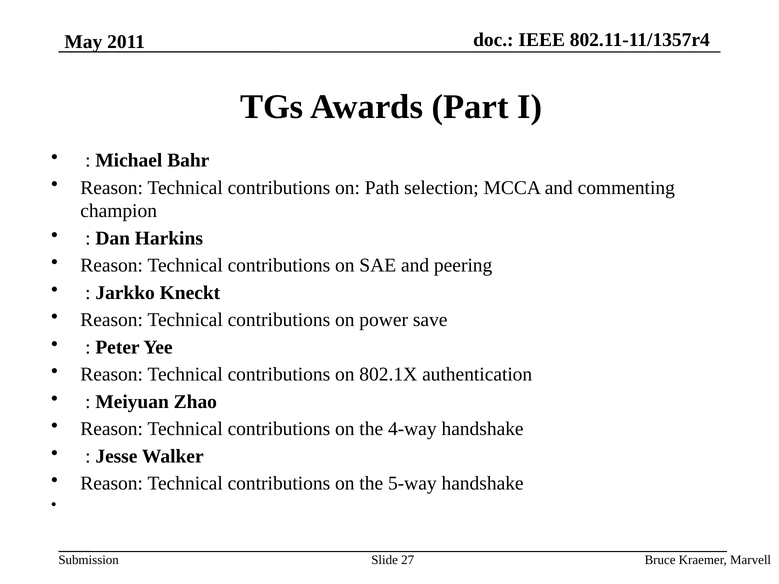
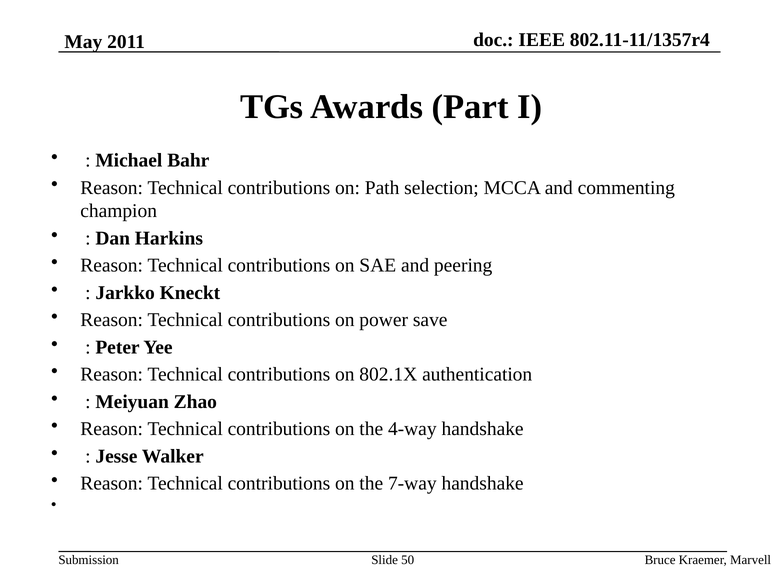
5-way: 5-way -> 7-way (412, 484)
27: 27 -> 50 (408, 560)
